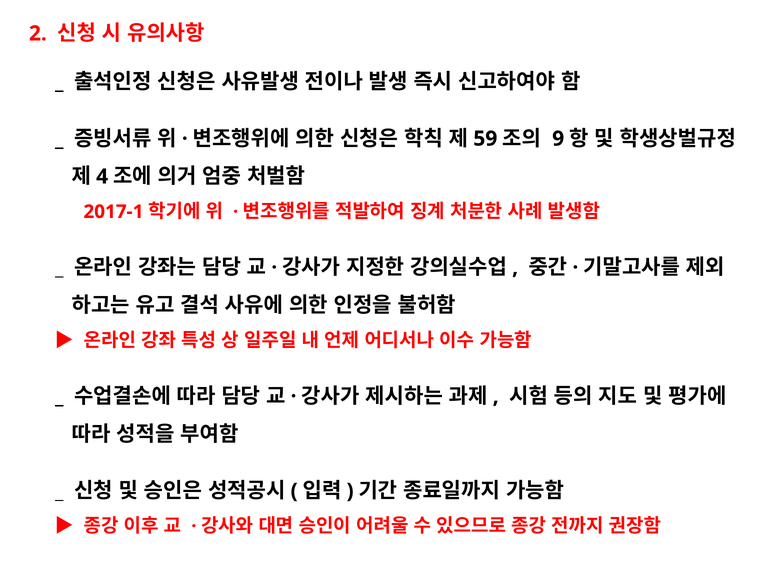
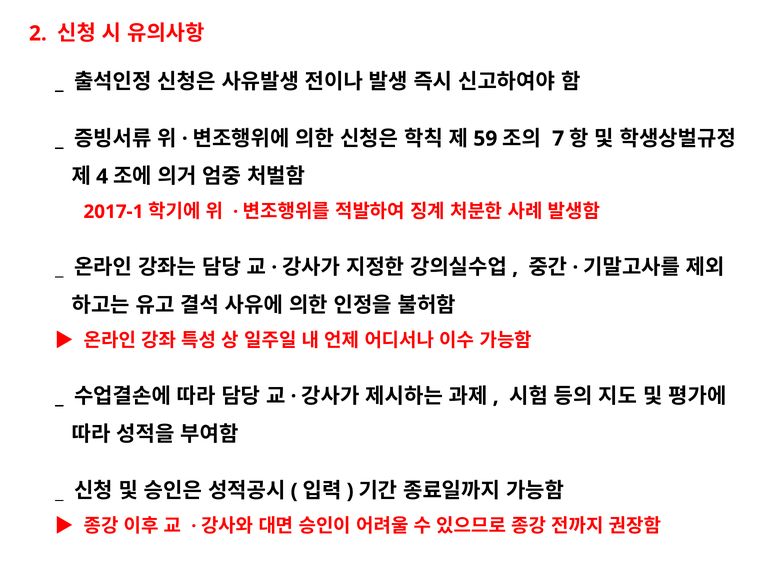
9: 9 -> 7 (558, 139)
